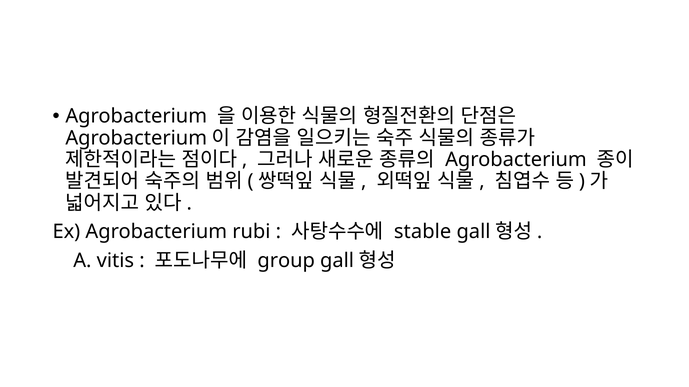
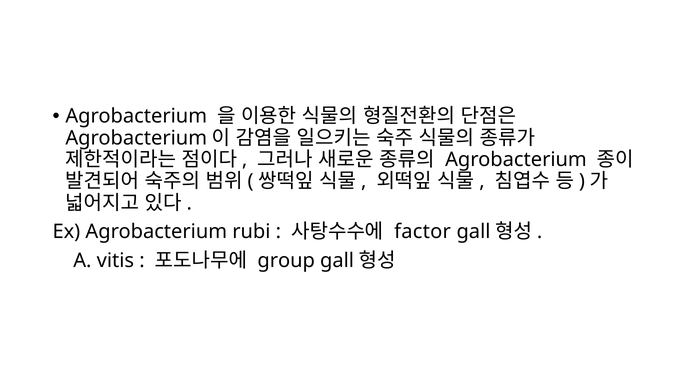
stable: stable -> factor (423, 232)
